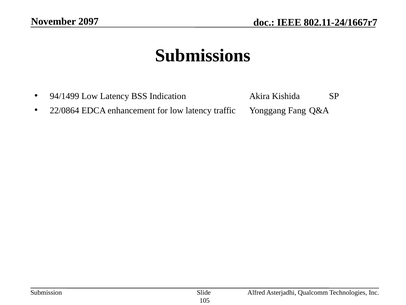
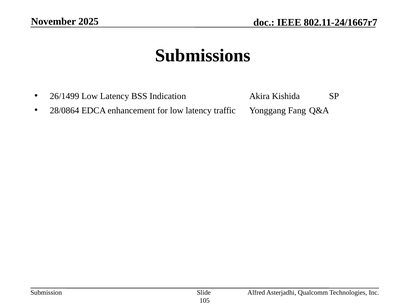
2097: 2097 -> 2025 (89, 22)
94/1499: 94/1499 -> 26/1499 (64, 96)
22/0864: 22/0864 -> 28/0864 (64, 110)
